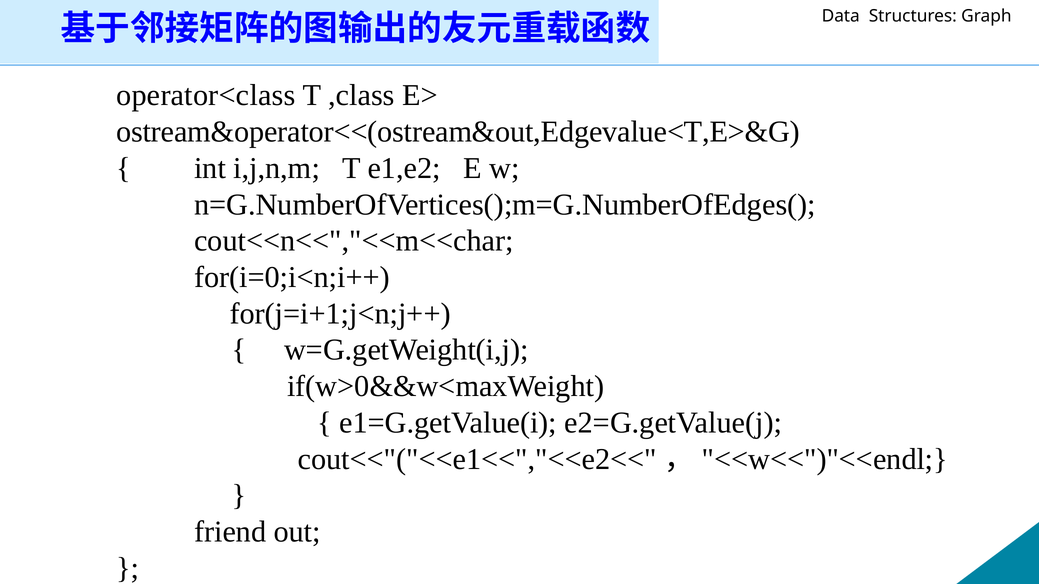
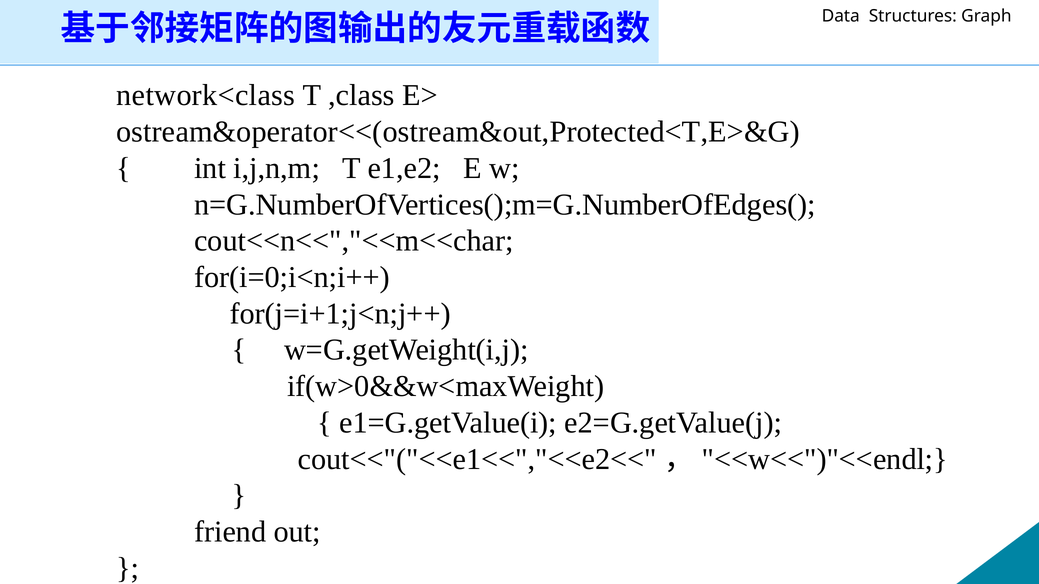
operator<class: operator<class -> network<class (206, 96)
ostream&operator<<(ostream&out,Edgevalue<T,E>&G: ostream&operator<<(ostream&out,Edgevalue<T,E>&G -> ostream&operator<<(ostream&out,Protected<T,E>&G (458, 132)
